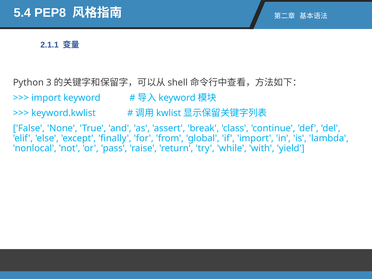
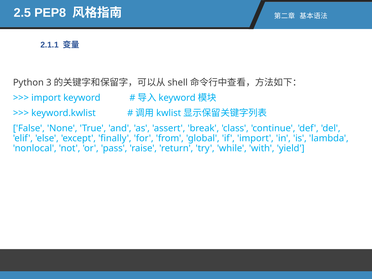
5.4: 5.4 -> 2.5 (22, 13)
